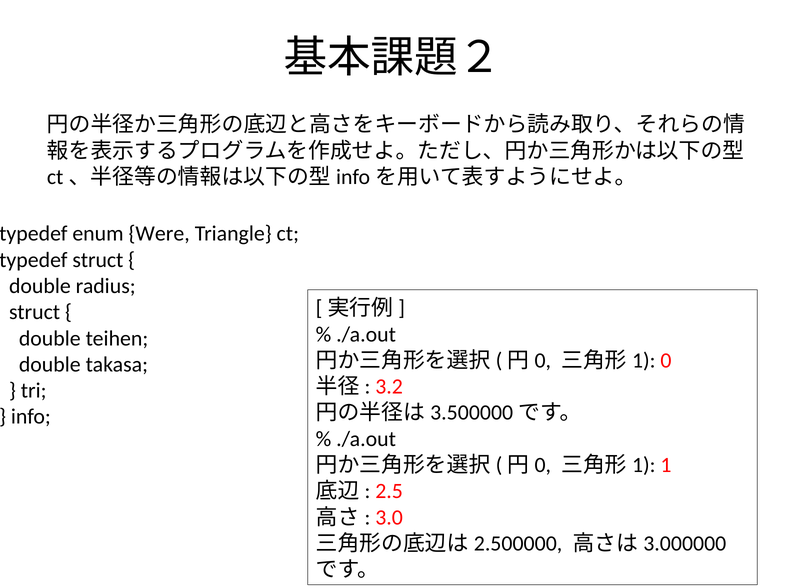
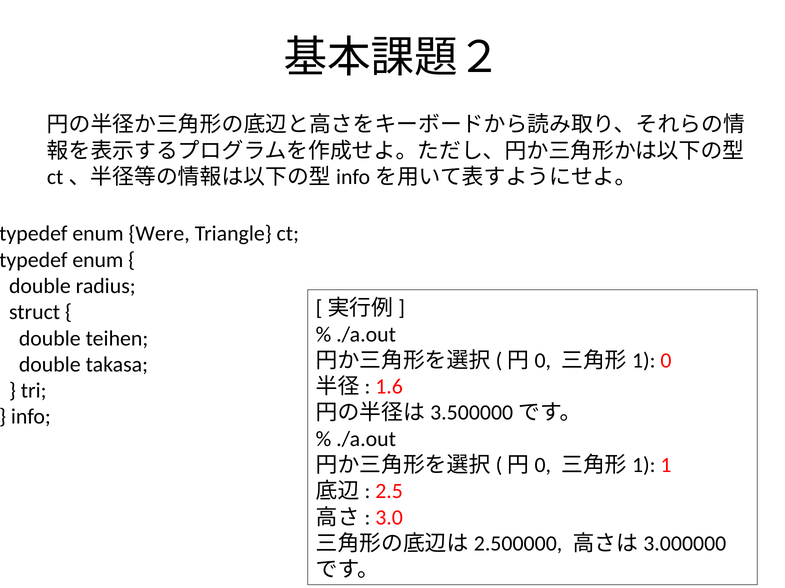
struct: struct -> enum (98, 260)
3.2: 3.2 -> 1.6 (389, 387)
